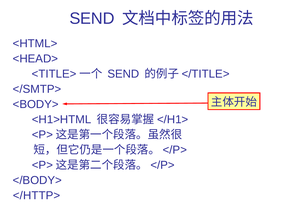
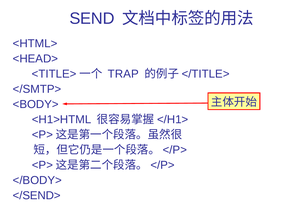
SEND: SEND -> TRAP (123, 74)
</HTTP>: </HTTP> -> </SEND> (37, 196)
